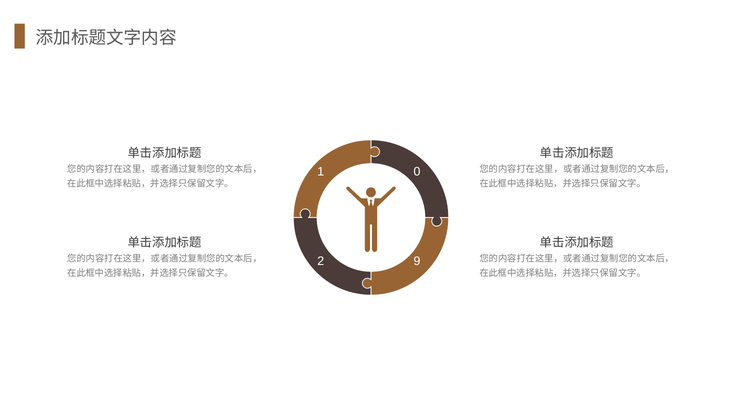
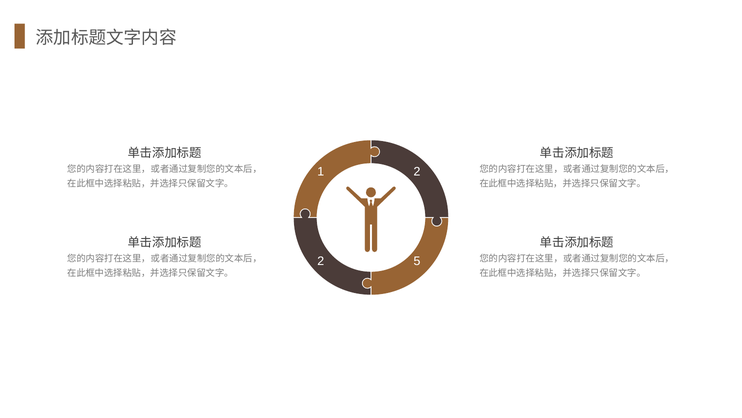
1 0: 0 -> 2 (417, 171)
9: 9 -> 5 (417, 261)
